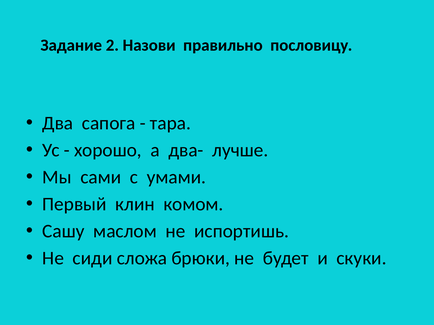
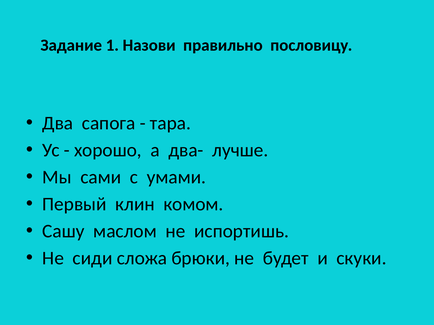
2: 2 -> 1 (112, 45)
